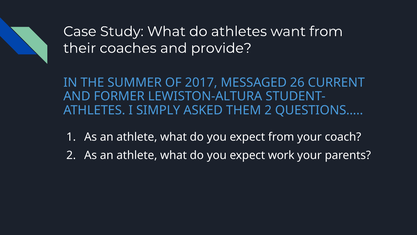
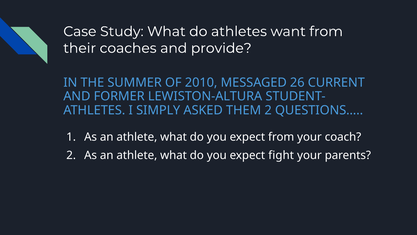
2017: 2017 -> 2010 (201, 82)
work: work -> fight (281, 155)
